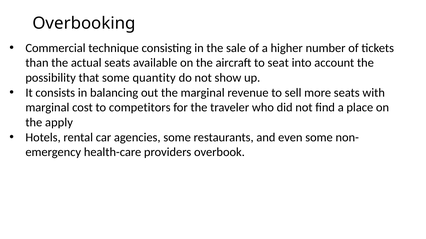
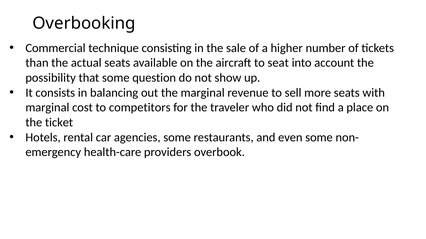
quantity: quantity -> question (154, 78)
apply: apply -> ticket (59, 123)
